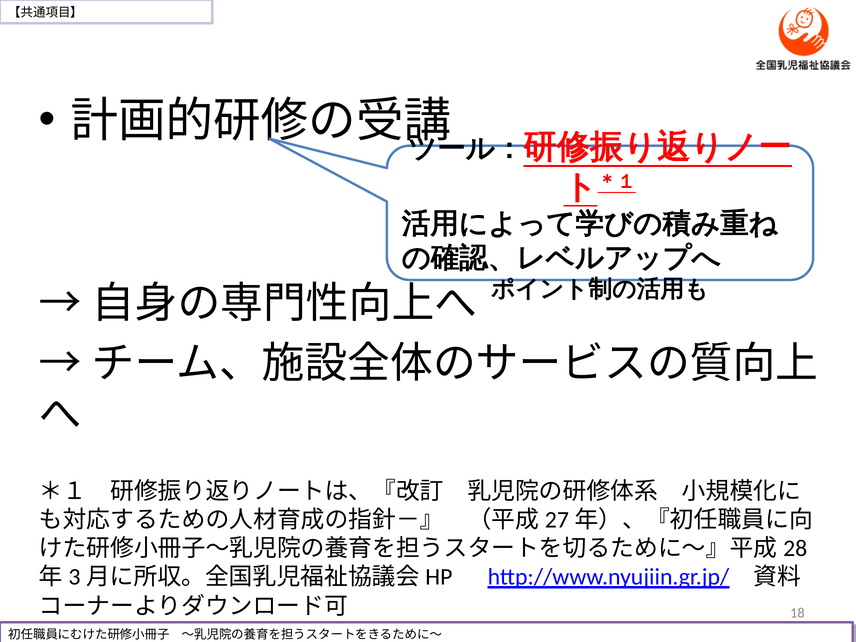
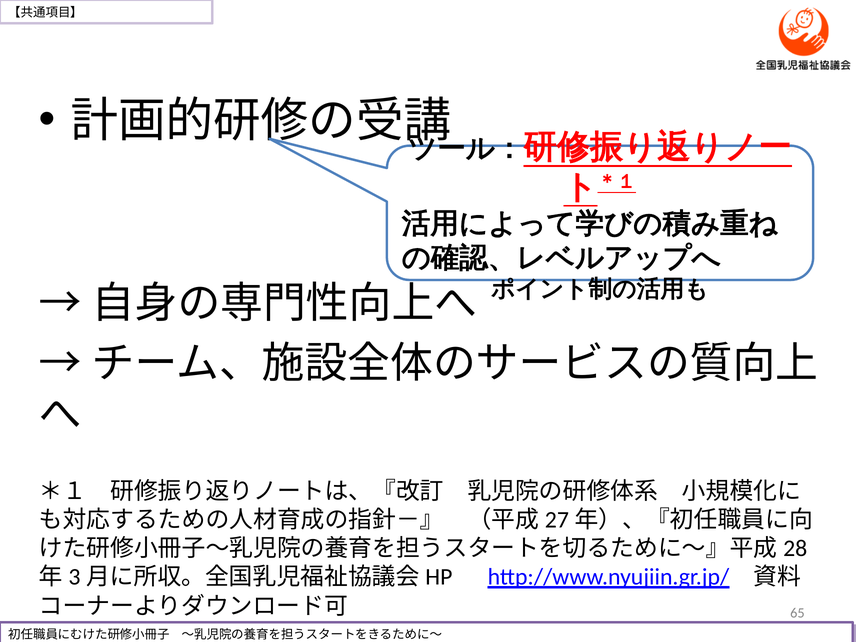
18: 18 -> 65 (797, 613)
